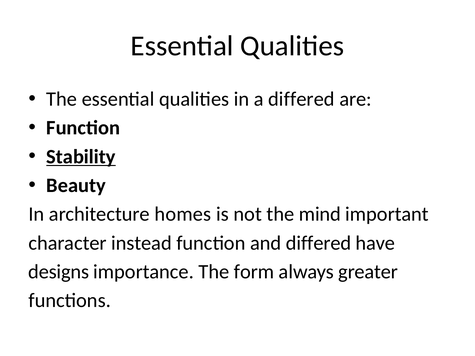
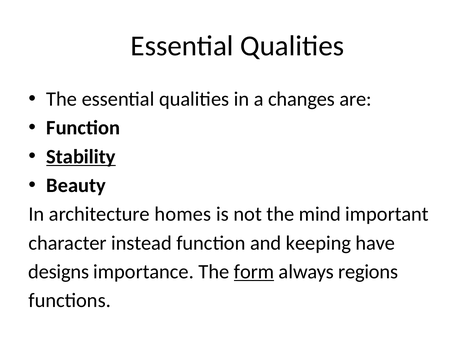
a differed: differed -> changes (302, 99)
and differed: differed -> keeping (319, 243)
form underline: none -> present (254, 272)
greater: greater -> regions (368, 272)
